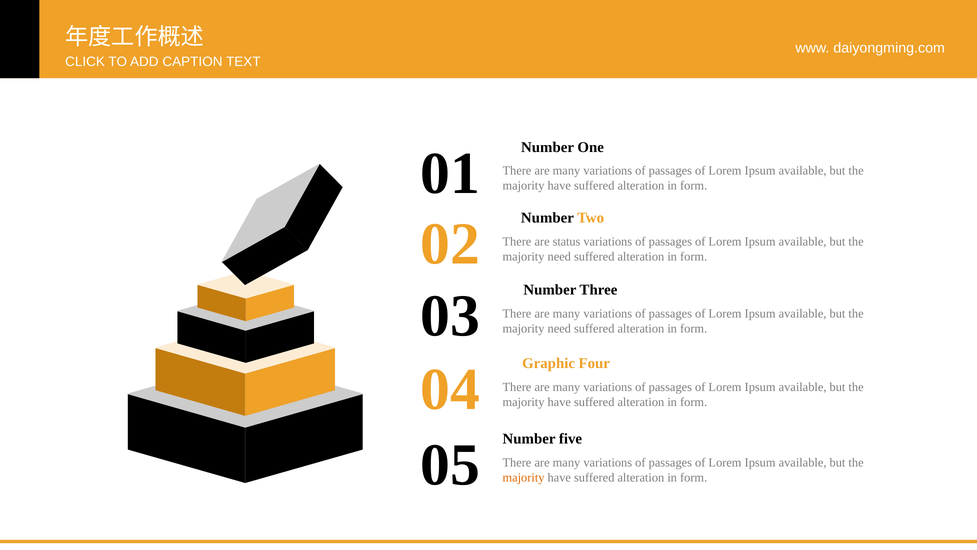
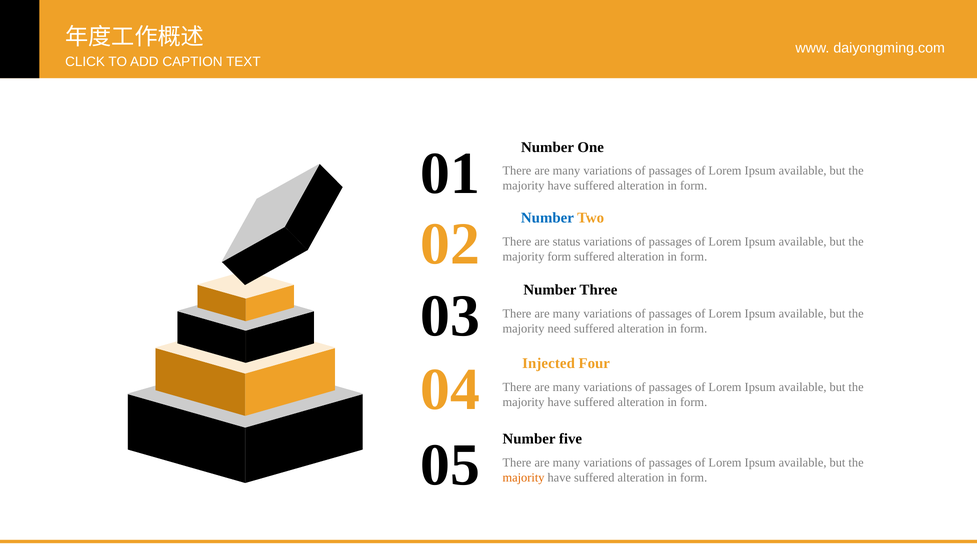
Number colour: black -> blue (547, 218)
need: need -> form (559, 256)
Graphic: Graphic -> Injected (549, 363)
